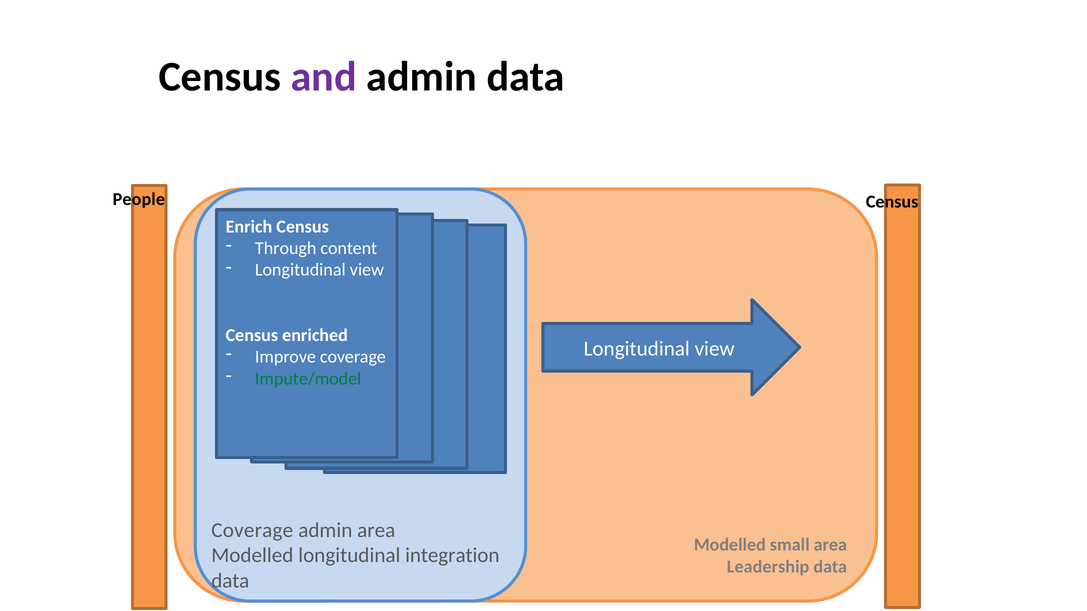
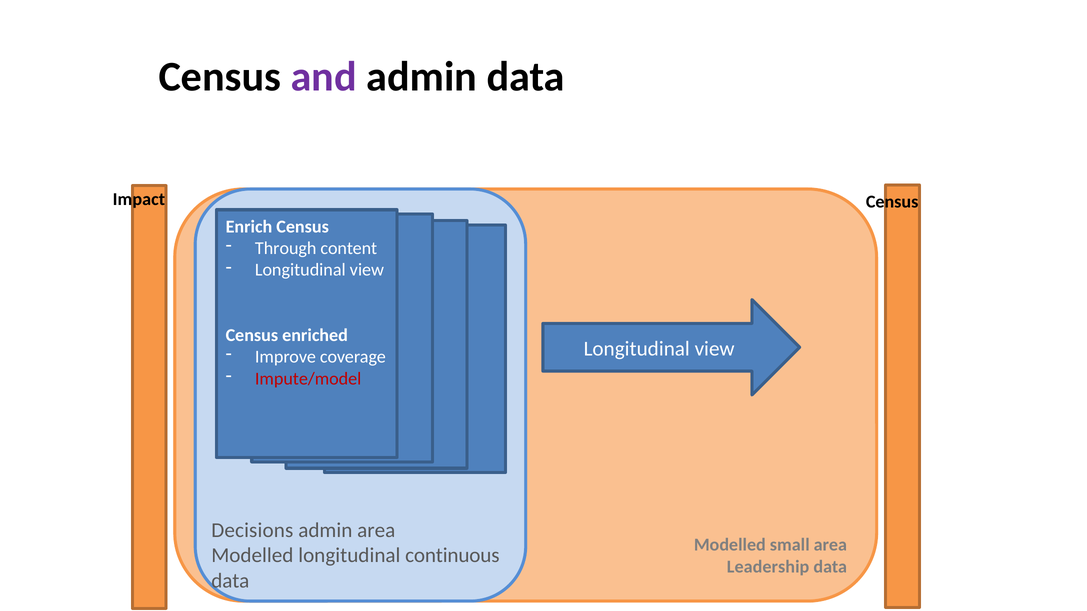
People: People -> Impact (139, 199)
Impute/model colour: green -> red (308, 379)
Coverage: Coverage -> Decisions (252, 531)
integration: integration -> continuous (452, 556)
